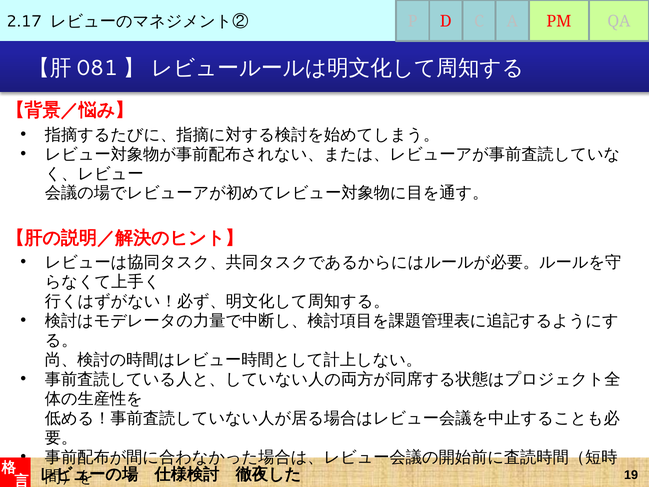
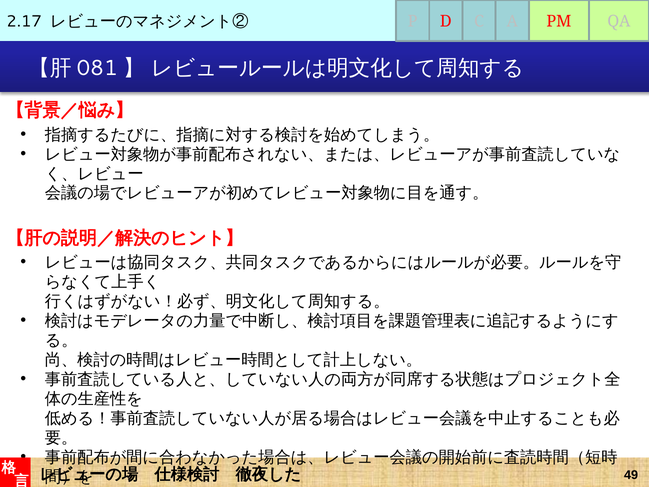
19: 19 -> 49 (631, 475)
